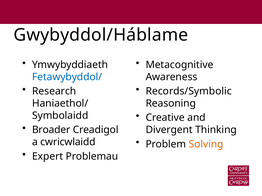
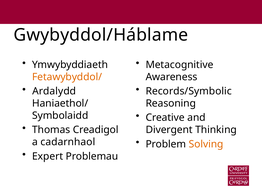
Fetawybyddol/ colour: blue -> orange (67, 77)
Research: Research -> Ardalydd (54, 91)
Broader: Broader -> Thomas (51, 130)
cwricwlaidd: cwricwlaidd -> cadarnhaol (68, 142)
